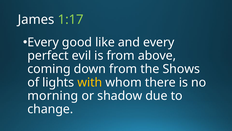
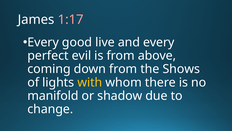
1:17 colour: light green -> pink (71, 19)
like: like -> live (105, 42)
morning: morning -> manifold (53, 95)
